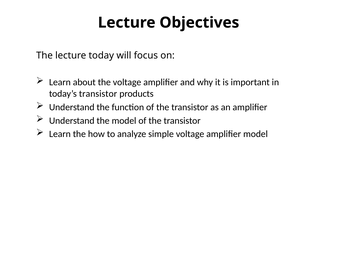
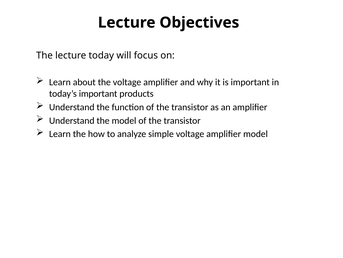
today’s transistor: transistor -> important (98, 94)
